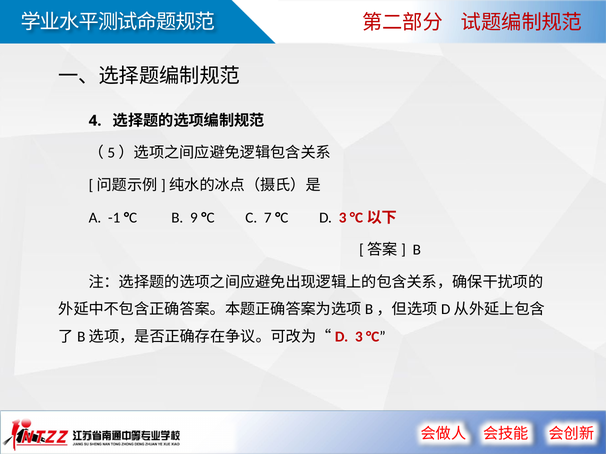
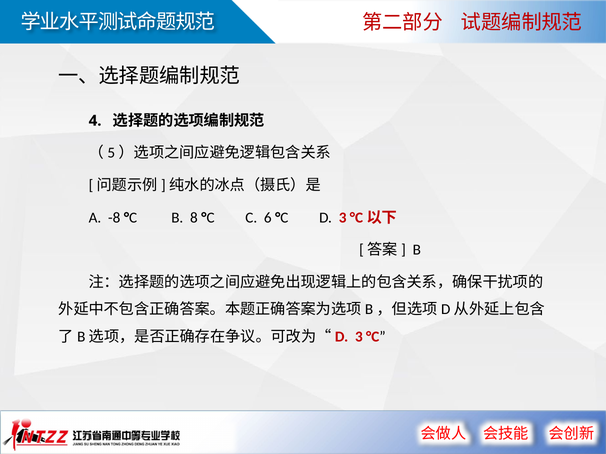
-1: -1 -> -8 (114, 218)
9: 9 -> 8 (194, 218)
7: 7 -> 6 (268, 218)
